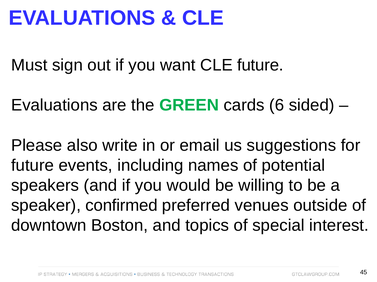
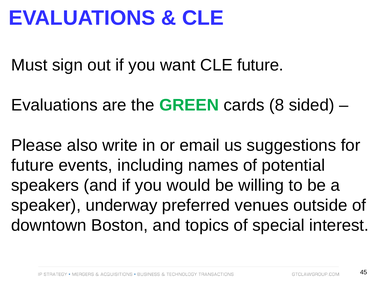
6: 6 -> 8 (277, 105)
confirmed: confirmed -> underway (122, 206)
